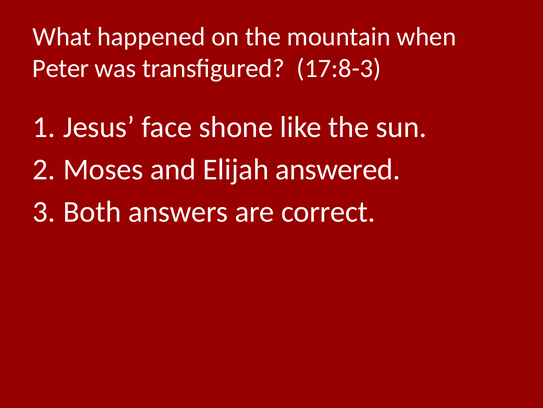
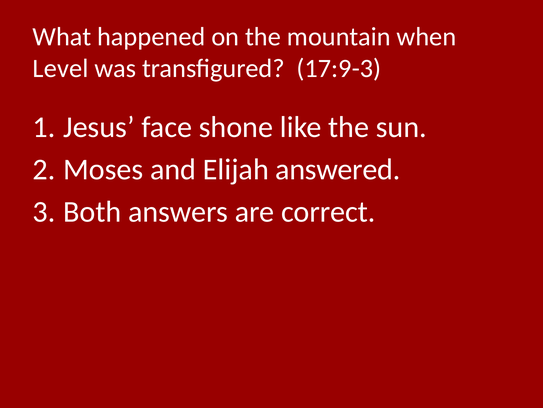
Peter: Peter -> Level (61, 68)
17:8-3: 17:8-3 -> 17:9-3 (339, 68)
